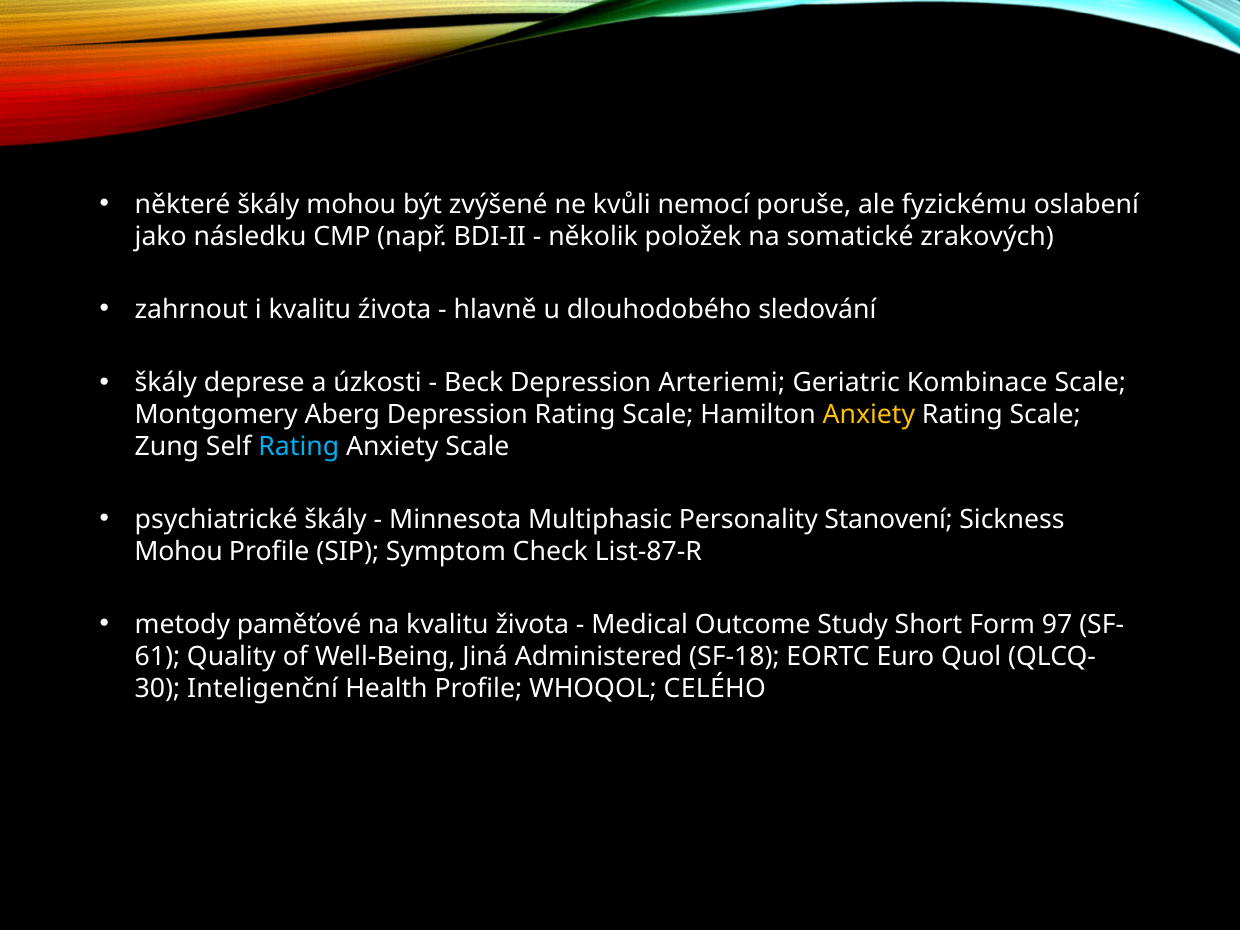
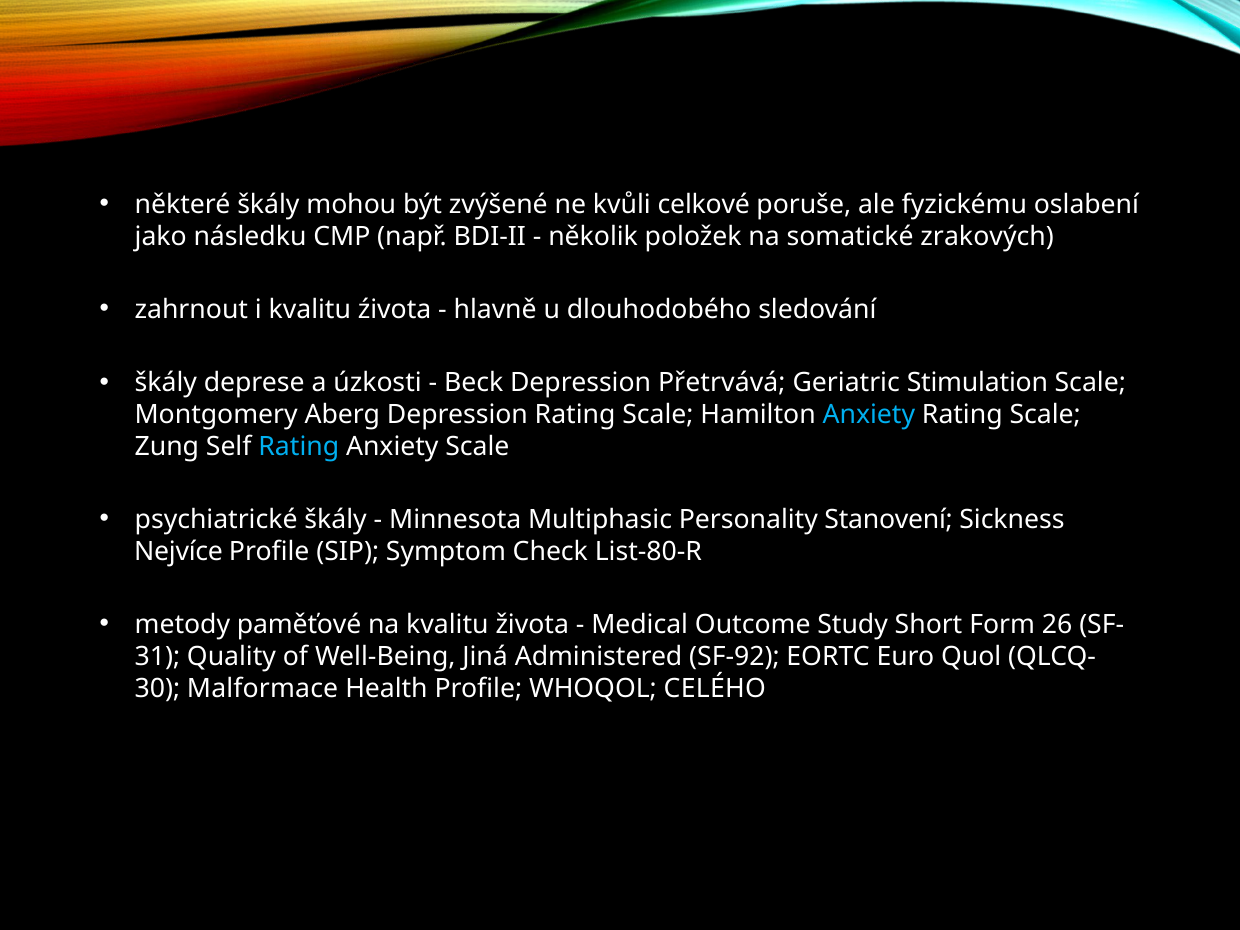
nemocí: nemocí -> celkové (704, 205)
Arteriemi: Arteriemi -> Přetrvává (722, 383)
Kombinace: Kombinace -> Stimulation (977, 383)
Anxiety colour: yellow -> light blue (869, 415)
Mohou: Mohou -> Nejvíce (179, 551)
List-87-R: List-87-R -> List-80-R (648, 551)
97: 97 -> 26 (1057, 625)
61: 61 -> 31 (157, 656)
SF-18: SF-18 -> SF-92 (734, 656)
Inteligenční: Inteligenční -> Malformace (263, 688)
